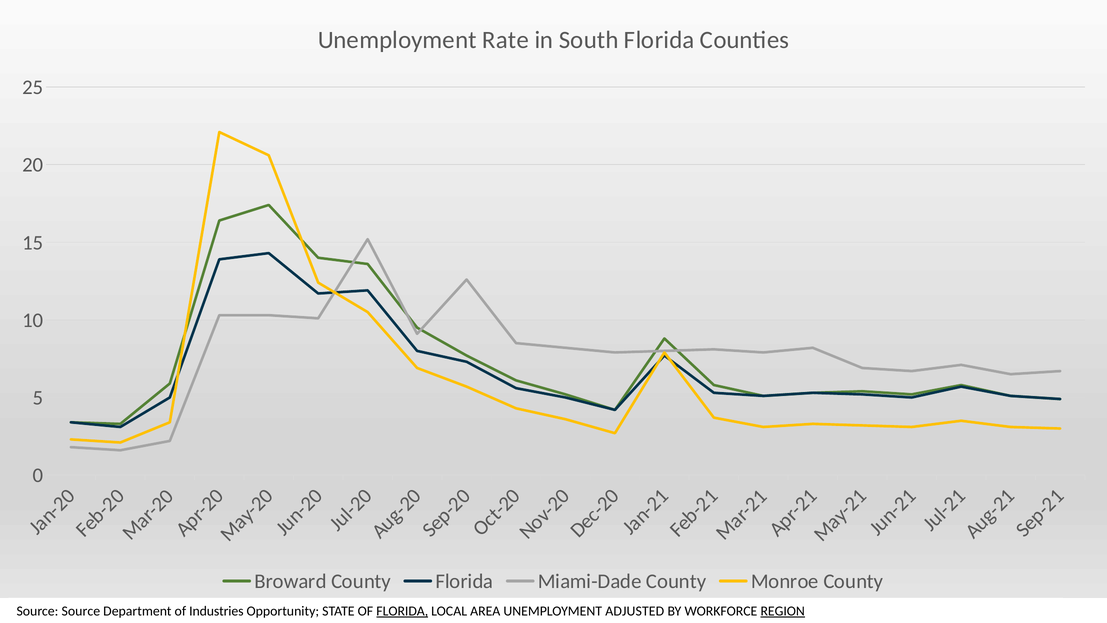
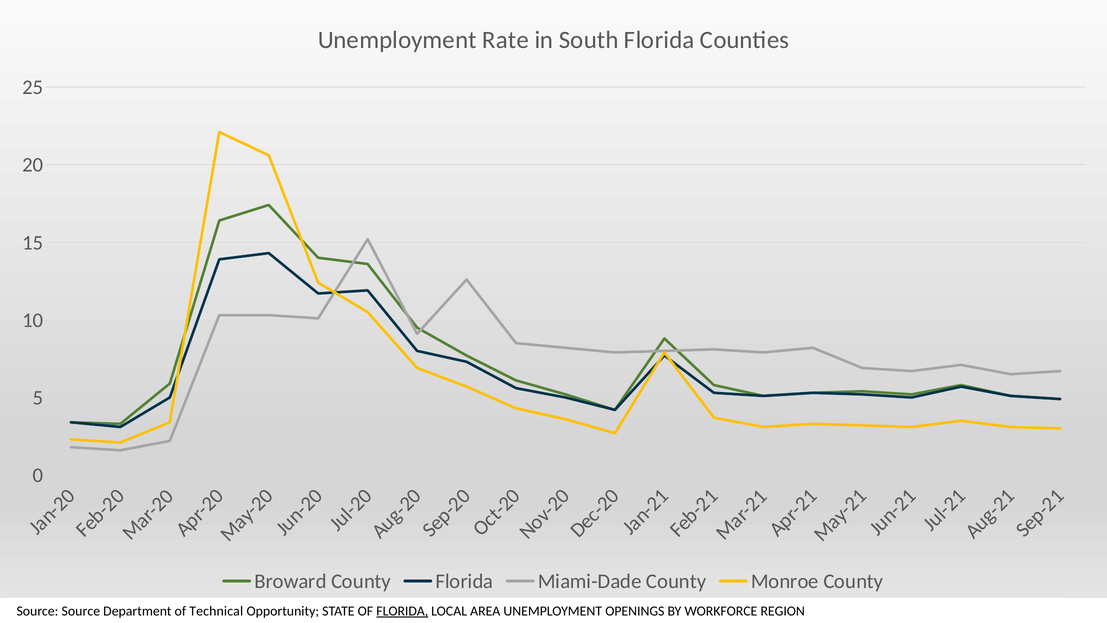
Industries: Industries -> Technical (216, 611)
ADJUSTED: ADJUSTED -> OPENINGS (635, 611)
REGION underline: present -> none (783, 611)
